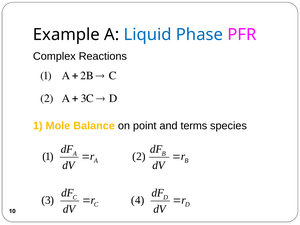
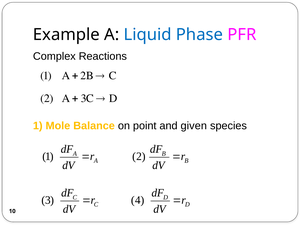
terms: terms -> given (194, 126)
